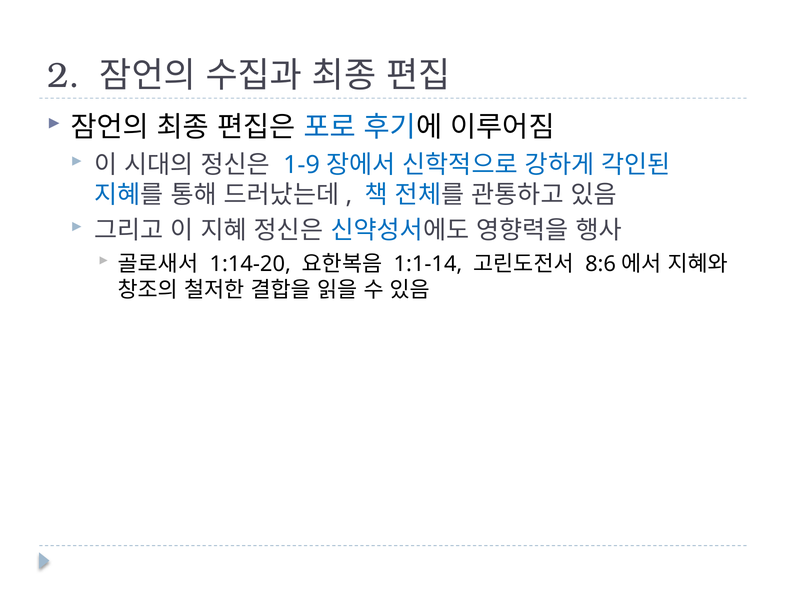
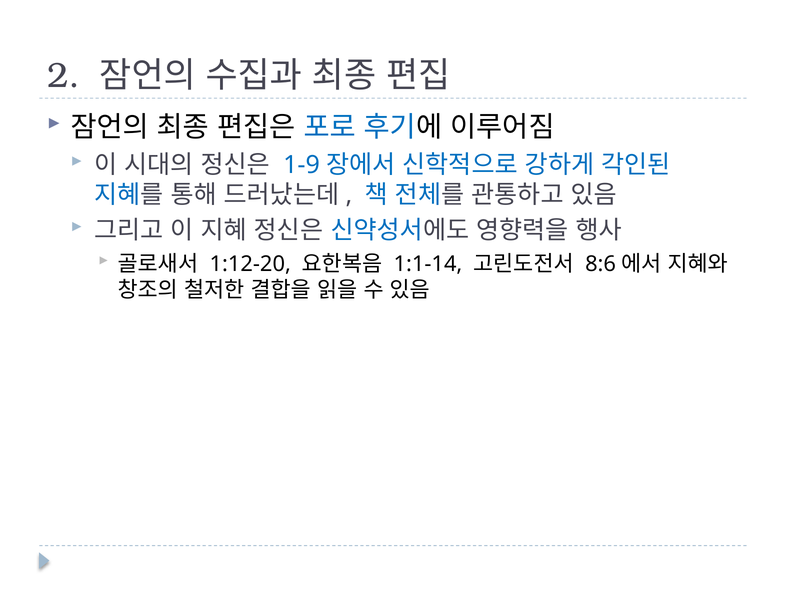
1:14-20: 1:14-20 -> 1:12-20 (250, 264)
